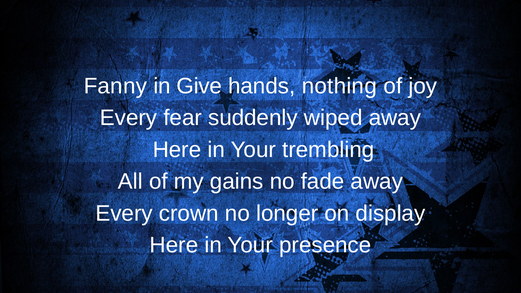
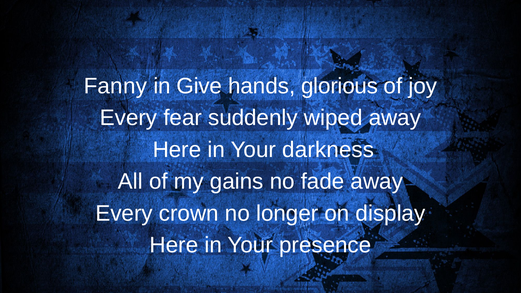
nothing: nothing -> glorious (340, 86)
trembling: trembling -> darkness (328, 150)
